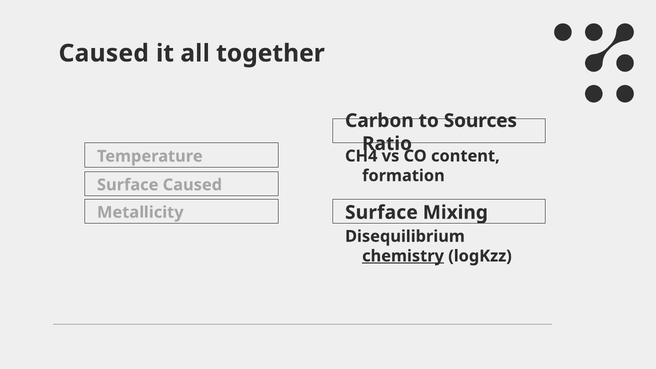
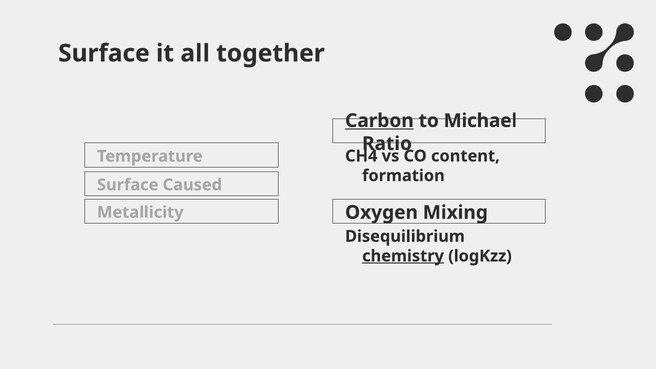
Caused: Caused -> Surface (104, 53)
Carbon underline: none -> present (379, 121)
Sources: Sources -> Michael (480, 121)
Surface: Surface -> Oxygen (381, 213)
